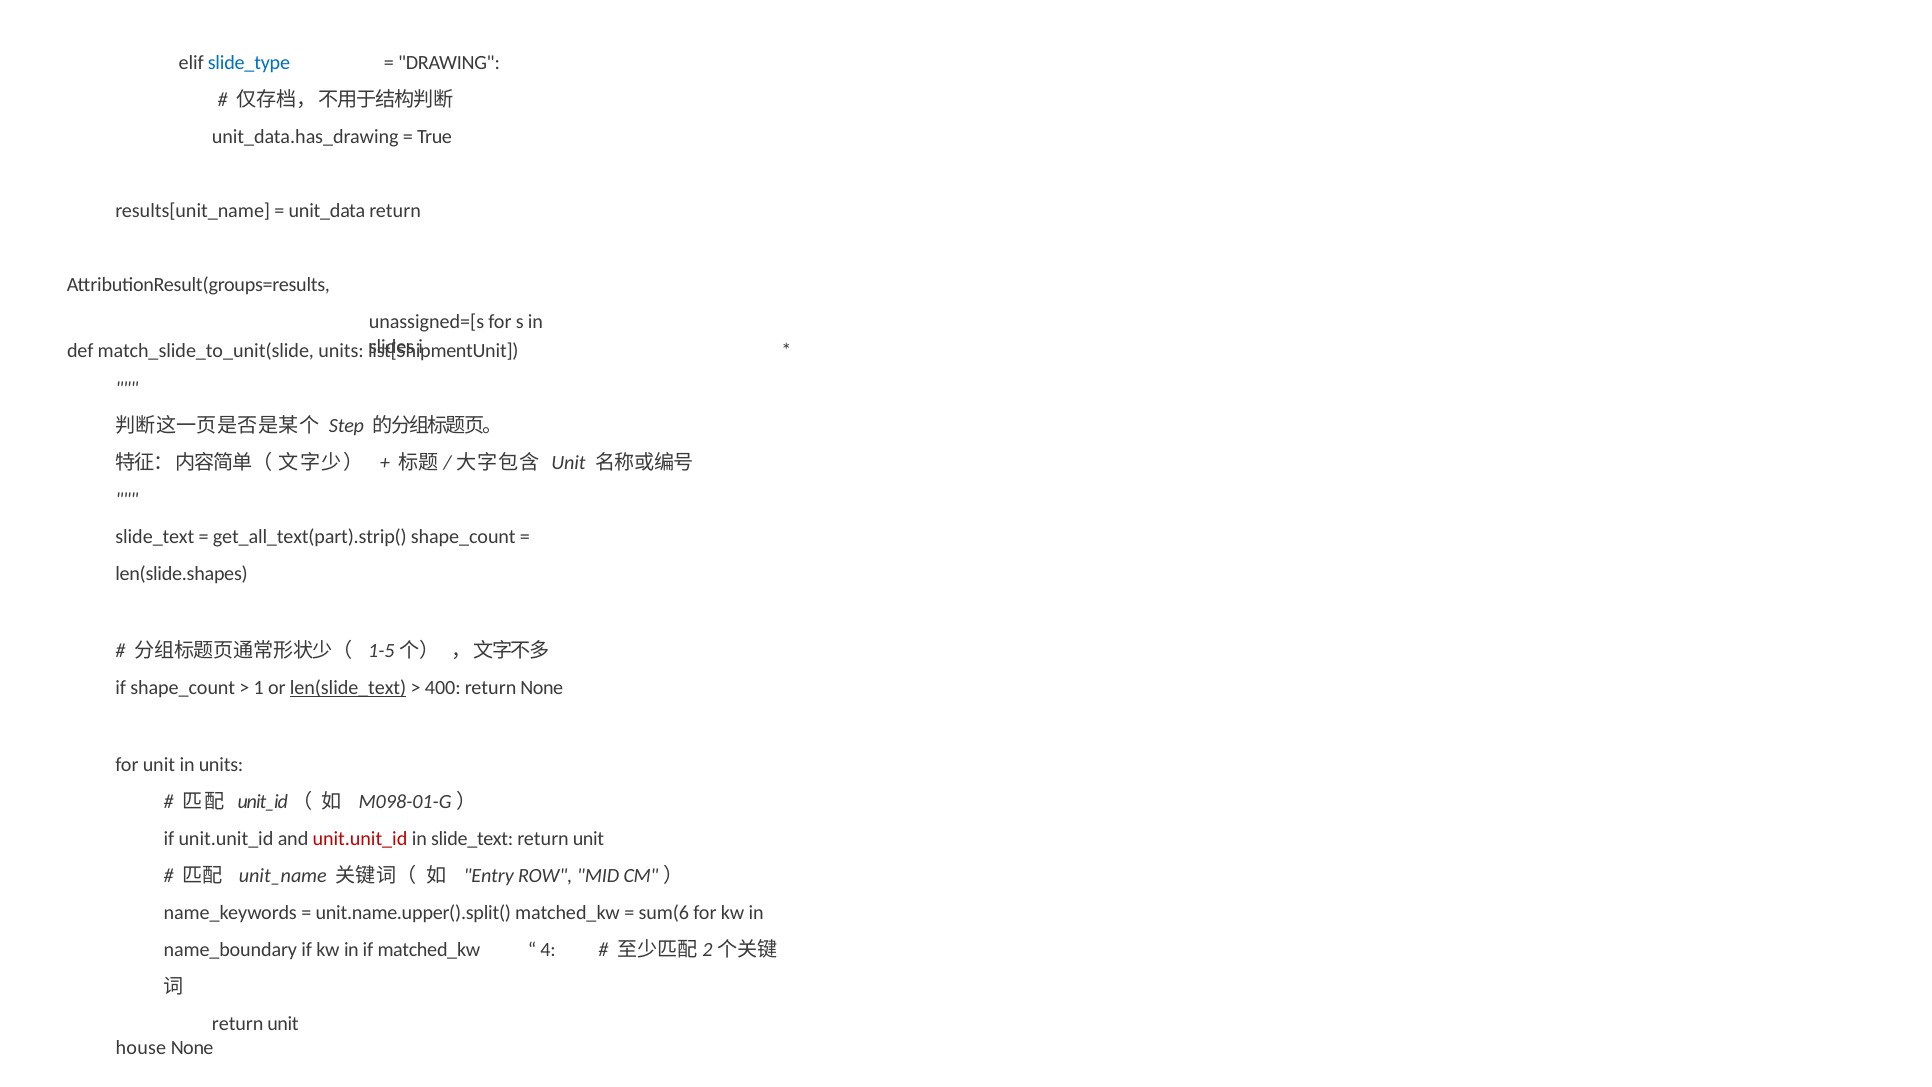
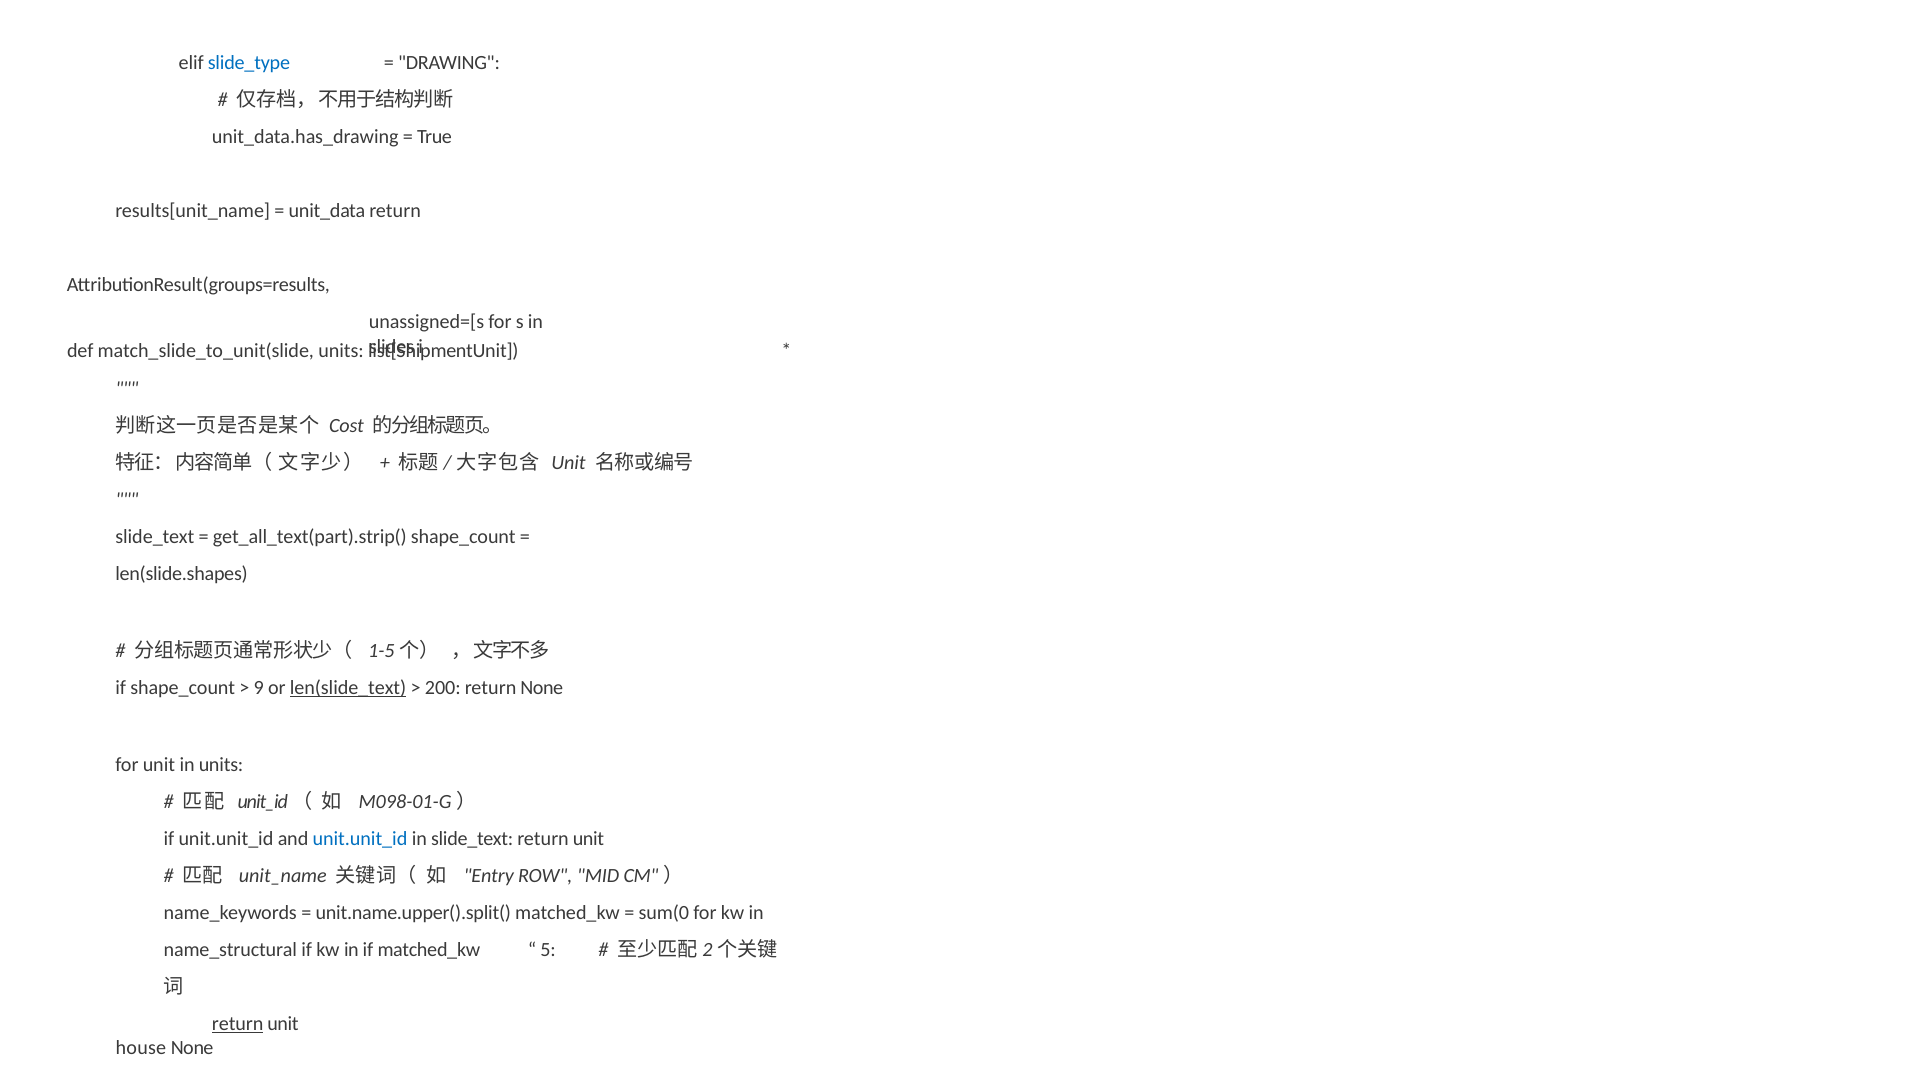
Step: Step -> Cost (346, 425)
1: 1 -> 9 (259, 687)
400: 400 -> 200 (443, 687)
unit.unit_id colour: red -> blue (360, 838)
sum(6: sum(6 -> sum(0 (664, 912)
name_boundary: name_boundary -> name_structural (230, 949)
4: 4 -> 5 (548, 949)
return underline: none -> present (238, 1023)
